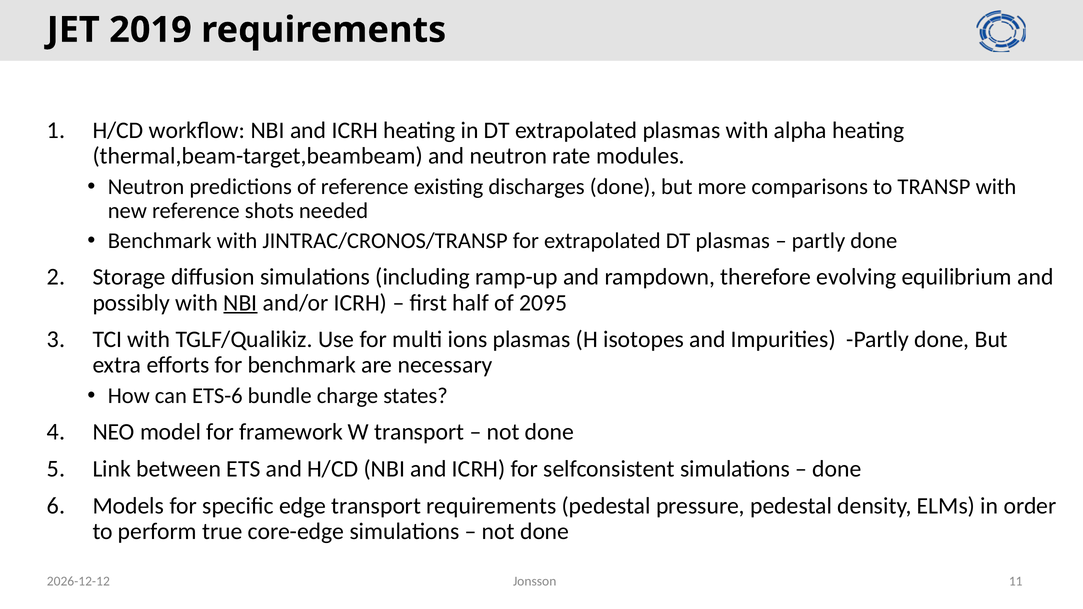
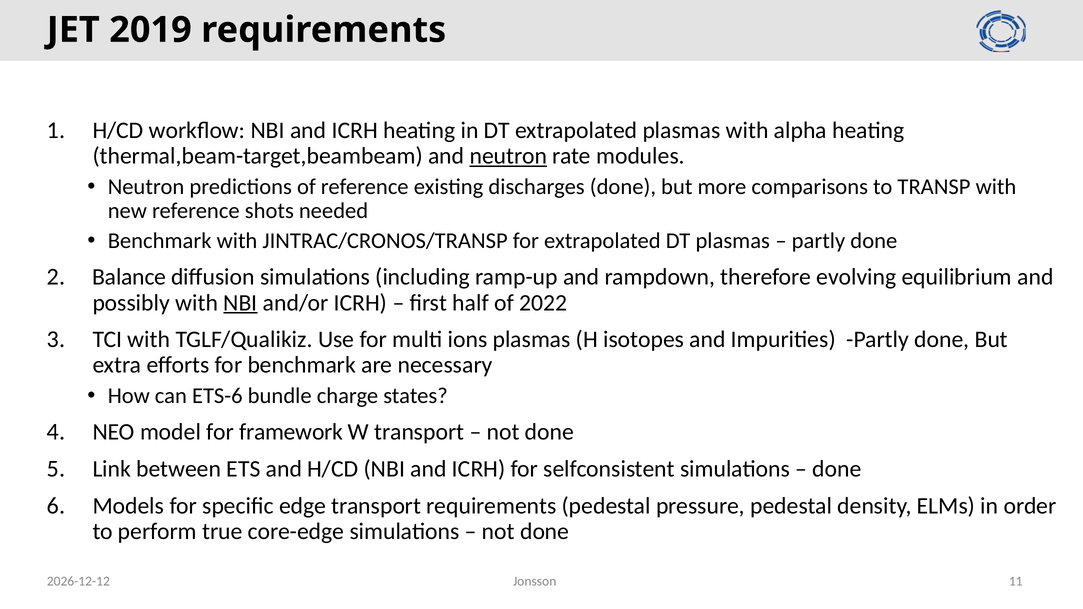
neutron underline: none -> present (508, 156)
Storage: Storage -> Balance (129, 277)
2095: 2095 -> 2022 (543, 303)
